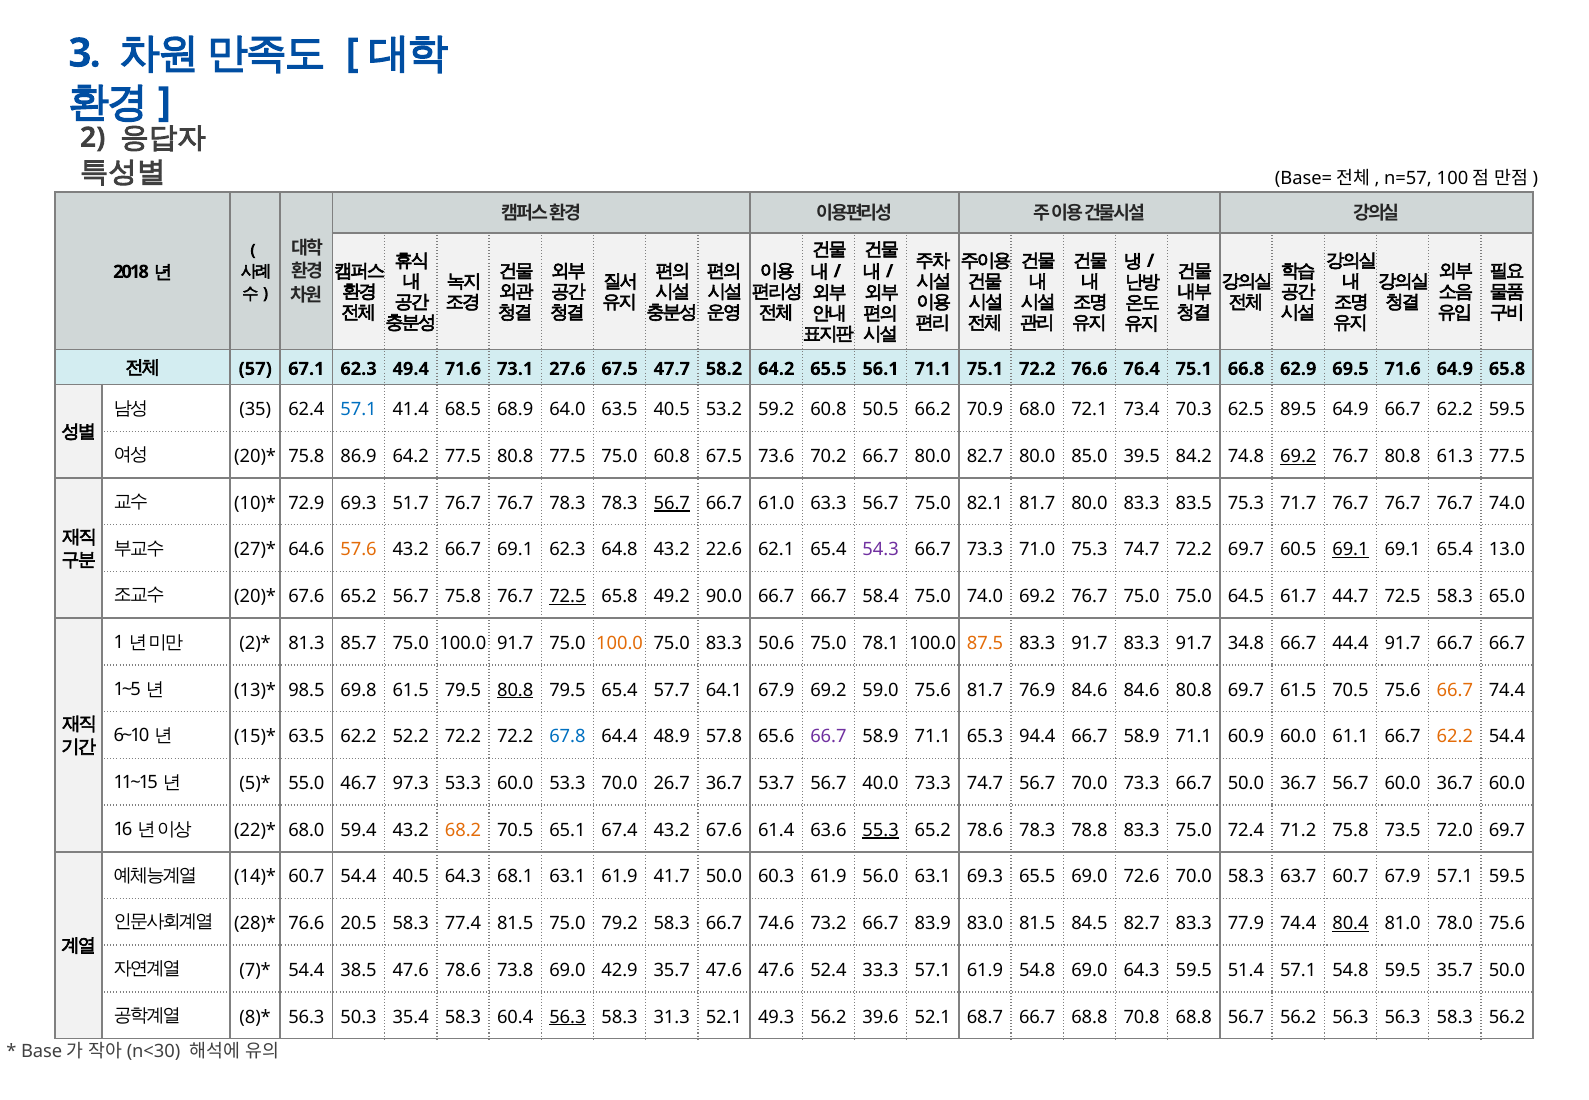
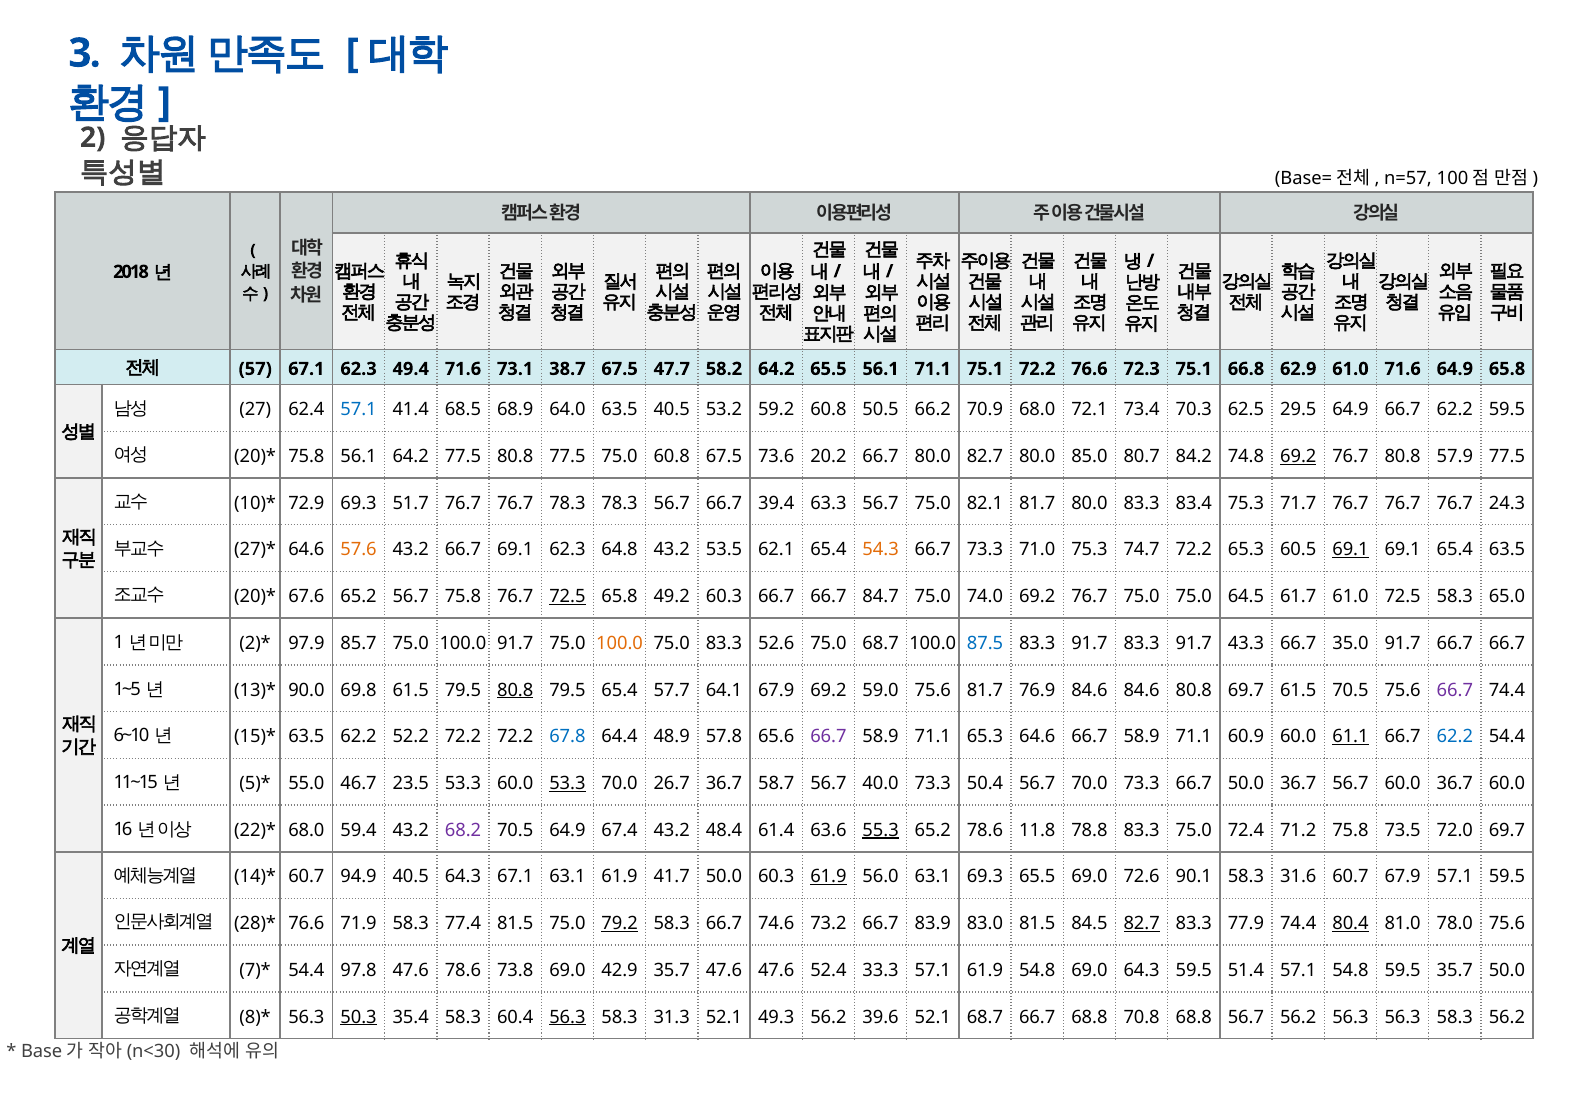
27.6: 27.6 -> 38.7 (567, 369)
76.4: 76.4 -> 72.3 (1142, 369)
62.9 69.5: 69.5 -> 61.0 (1350, 369)
35: 35 -> 27 (255, 410)
89.5: 89.5 -> 29.5 (1298, 410)
75.8 86.9: 86.9 -> 56.1 (359, 456)
70.2: 70.2 -> 20.2 (828, 456)
39.5: 39.5 -> 80.7 (1142, 456)
61.3: 61.3 -> 57.9 (1455, 456)
56.7 underline: present -> none (672, 503)
61.0: 61.0 -> 39.4 (776, 503)
83.5: 83.5 -> 83.4 (1194, 503)
76.7 74.0: 74.0 -> 24.3 (1507, 503)
22.6: 22.6 -> 53.5 (724, 550)
54.3 colour: purple -> orange (881, 550)
72.2 69.7: 69.7 -> 65.3 (1246, 550)
65.4 13.0: 13.0 -> 63.5 (1507, 550)
49.2 90.0: 90.0 -> 60.3 (724, 597)
58.4: 58.4 -> 84.7 (881, 597)
61.7 44.7: 44.7 -> 61.0 (1350, 597)
81.3: 81.3 -> 97.9 (306, 643)
50.6: 50.6 -> 52.6 (776, 643)
75.0 78.1: 78.1 -> 68.7 (881, 643)
87.5 colour: orange -> blue (985, 643)
34.8: 34.8 -> 43.3 (1246, 643)
44.4: 44.4 -> 35.0 (1350, 643)
98.5: 98.5 -> 90.0 (306, 690)
66.7 colour: orange -> purple (1455, 690)
65.3 94.4: 94.4 -> 64.6 (1037, 737)
61.1 underline: none -> present (1350, 737)
62.2 colour: orange -> blue (1455, 737)
97.3: 97.3 -> 23.5 (411, 783)
53.3 underline: none -> present (567, 783)
53.7: 53.7 -> 58.7 (776, 783)
73.3 74.7: 74.7 -> 50.4 (985, 783)
68.2 colour: orange -> purple (463, 830)
70.5 65.1: 65.1 -> 64.9 (567, 830)
43.2 67.6: 67.6 -> 48.4 (724, 830)
78.6 78.3: 78.3 -> 11.8 (1037, 830)
60.7 54.4: 54.4 -> 94.9 (359, 877)
64.3 68.1: 68.1 -> 67.1 (515, 877)
61.9 underline: none -> present (828, 877)
72.6 70.0: 70.0 -> 90.1 (1194, 877)
63.7: 63.7 -> 31.6 (1298, 877)
20.5: 20.5 -> 71.9 (359, 924)
79.2 underline: none -> present (620, 924)
82.7 underline: none -> present (1142, 924)
38.5: 38.5 -> 97.8 (359, 970)
50.3 underline: none -> present (359, 1017)
